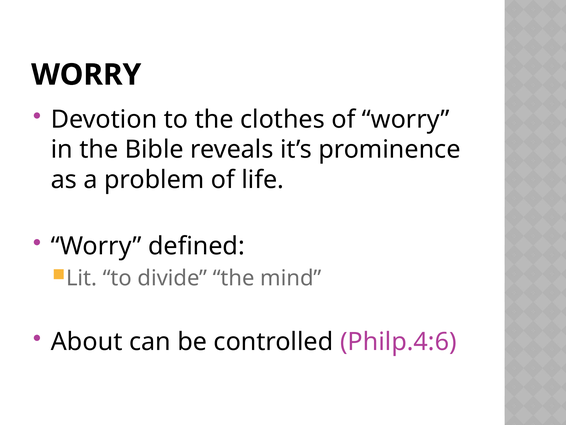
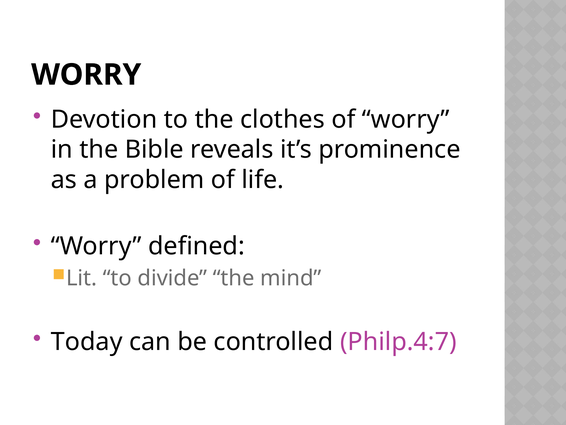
About: About -> Today (87, 341)
Philp.4:6: Philp.4:6 -> Philp.4:7 (398, 341)
